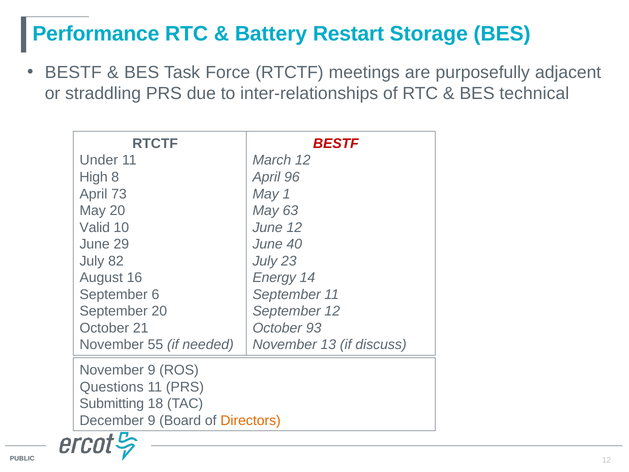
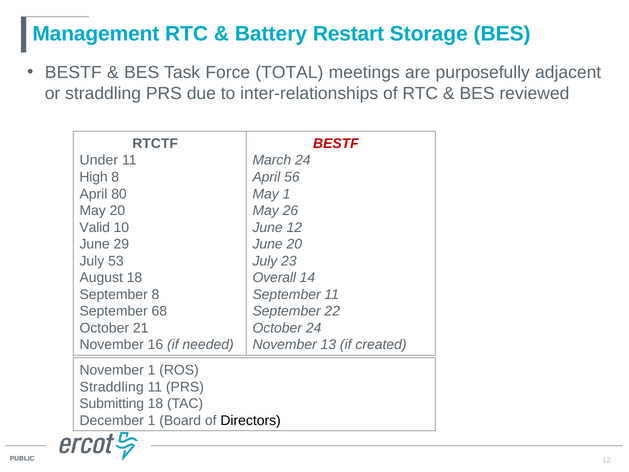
Performance: Performance -> Management (96, 34)
Force RTCTF: RTCTF -> TOTAL (289, 72)
technical: technical -> reviewed (534, 93)
March 12: 12 -> 24 (303, 160)
96: 96 -> 56 (292, 177)
73: 73 -> 80 (119, 194)
63: 63 -> 26 (290, 211)
June 40: 40 -> 20 (294, 244)
82: 82 -> 53 (116, 261)
August 16: 16 -> 18 (135, 278)
Energy: Energy -> Overall (274, 278)
September 6: 6 -> 8 (155, 294)
September 20: 20 -> 68 (159, 311)
September 12: 12 -> 22 (332, 311)
October 93: 93 -> 24 (314, 328)
55: 55 -> 16 (155, 345)
discuss: discuss -> created (381, 345)
November 9: 9 -> 1 (152, 370)
Questions: Questions -> Straddling (112, 387)
December 9: 9 -> 1 (152, 420)
Directors colour: orange -> black (251, 420)
